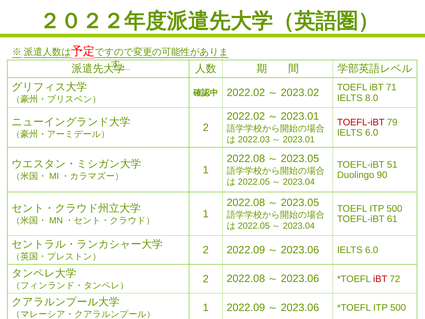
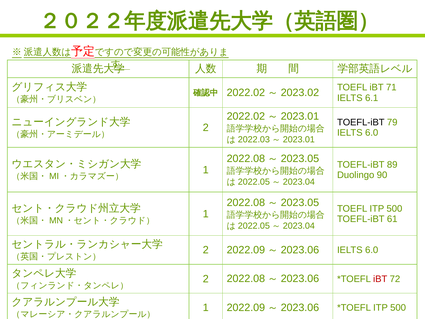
8.0: 8.0 -> 6.1 (372, 98)
TOEFL-iBT colour: red -> black (361, 122)
51: 51 -> 89 (392, 164)
